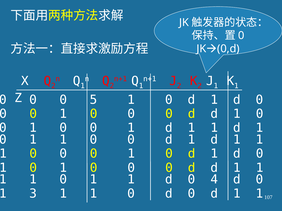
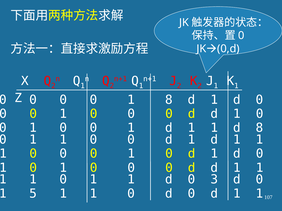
5: 5 -> 0 (93, 100)
0: 0 -> 8 (169, 100)
1 1 d 1: 1 -> 8 (259, 128)
4: 4 -> 3 (214, 180)
3: 3 -> 5 (33, 194)
